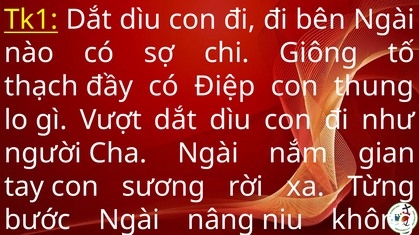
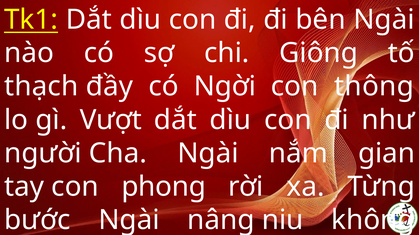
Điệp: Điệp -> Ngời (225, 87)
thung: thung -> thông (374, 87)
sương: sương -> phong (164, 187)
